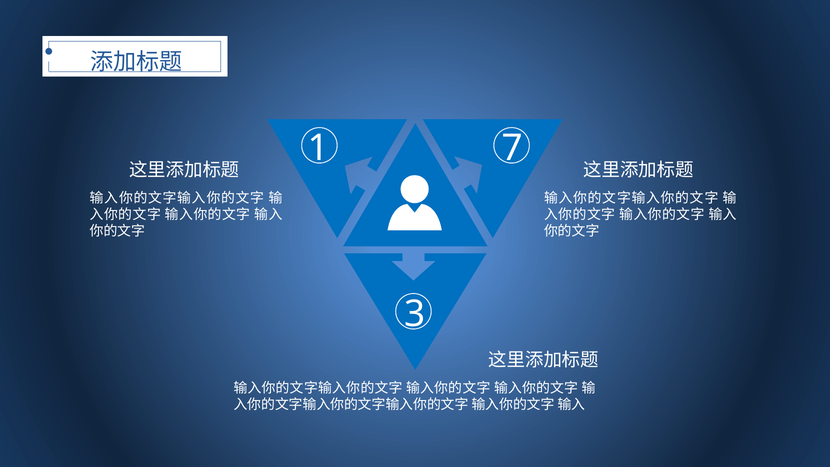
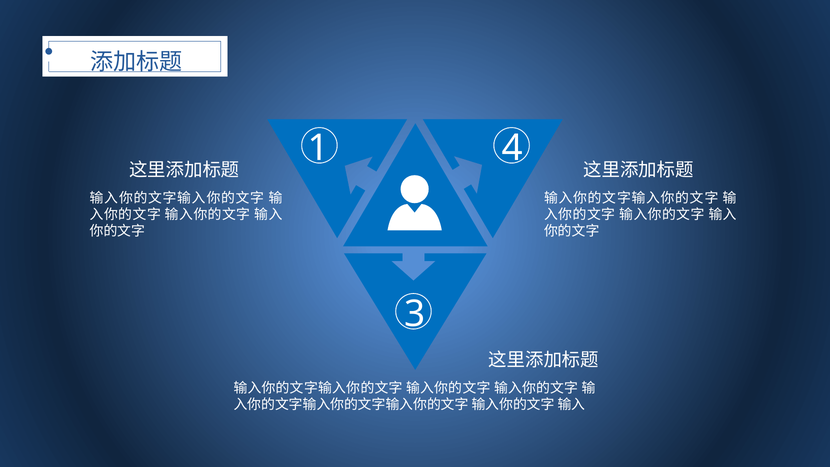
7: 7 -> 4 (513, 148)
